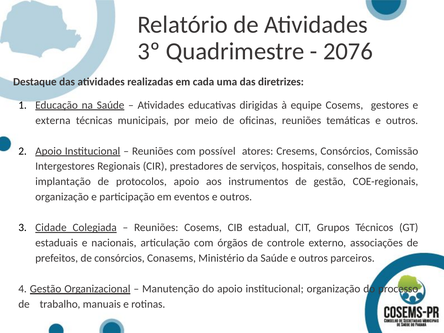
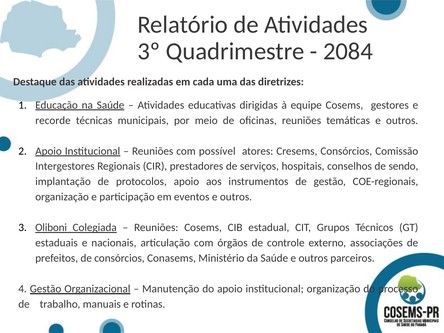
2076: 2076 -> 2084 (348, 51)
externa: externa -> recorde (53, 120)
Cidade: Cidade -> Oliboni (51, 228)
